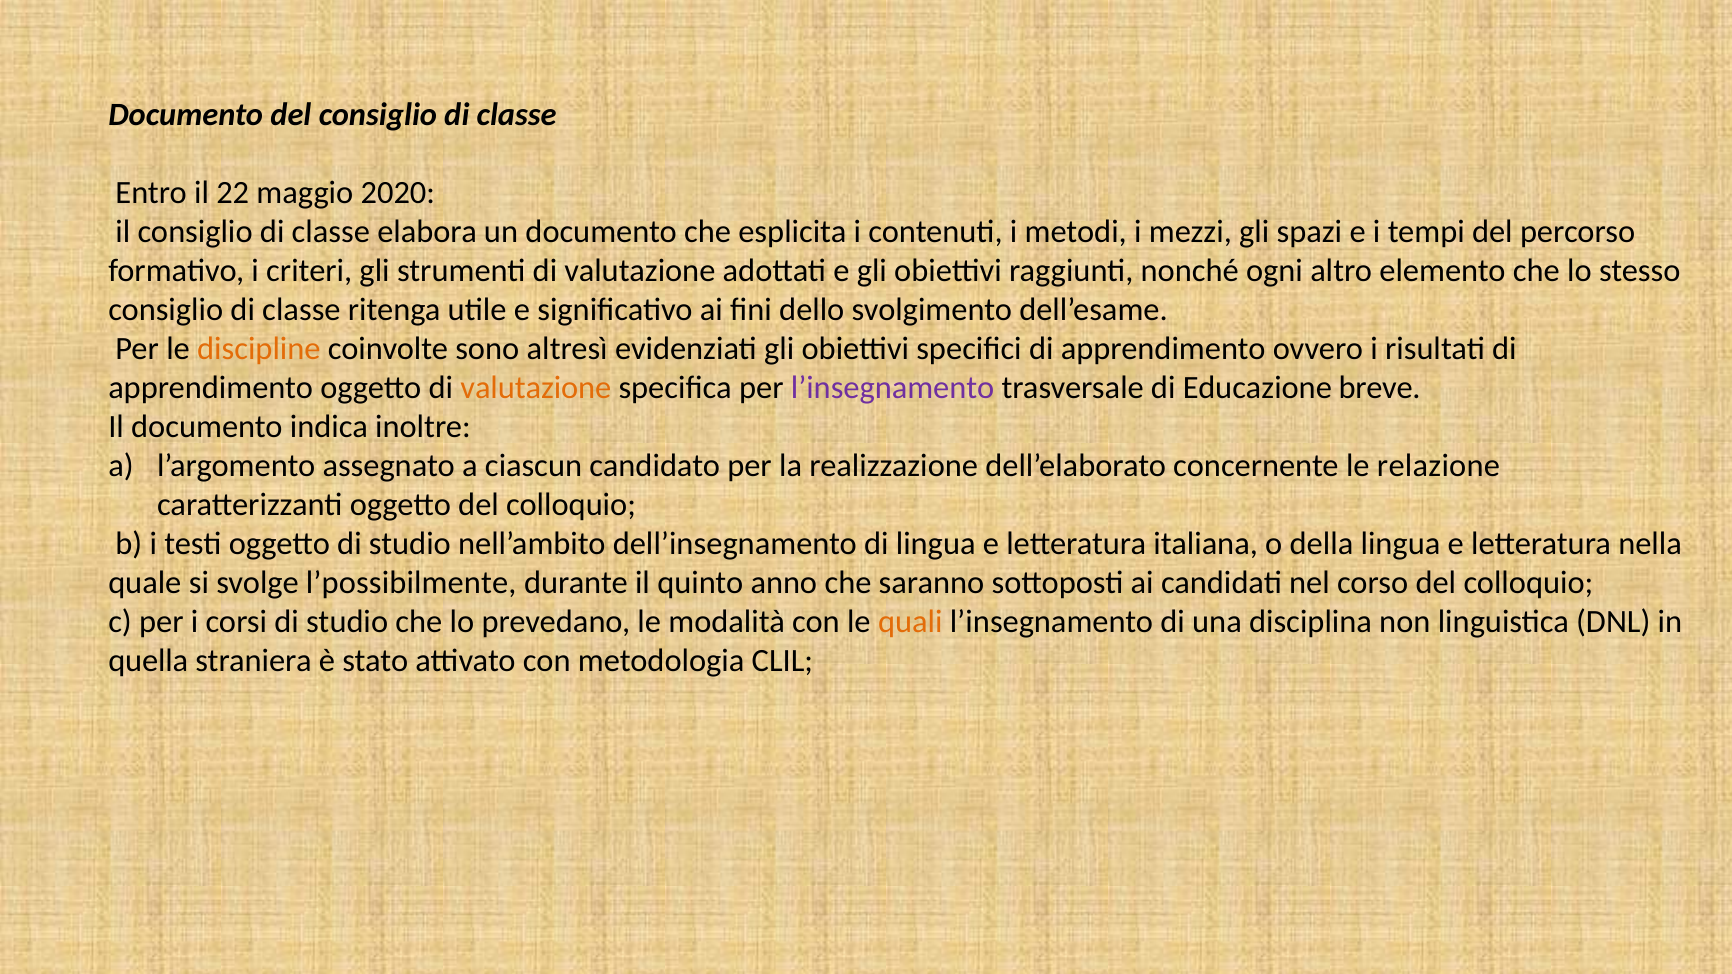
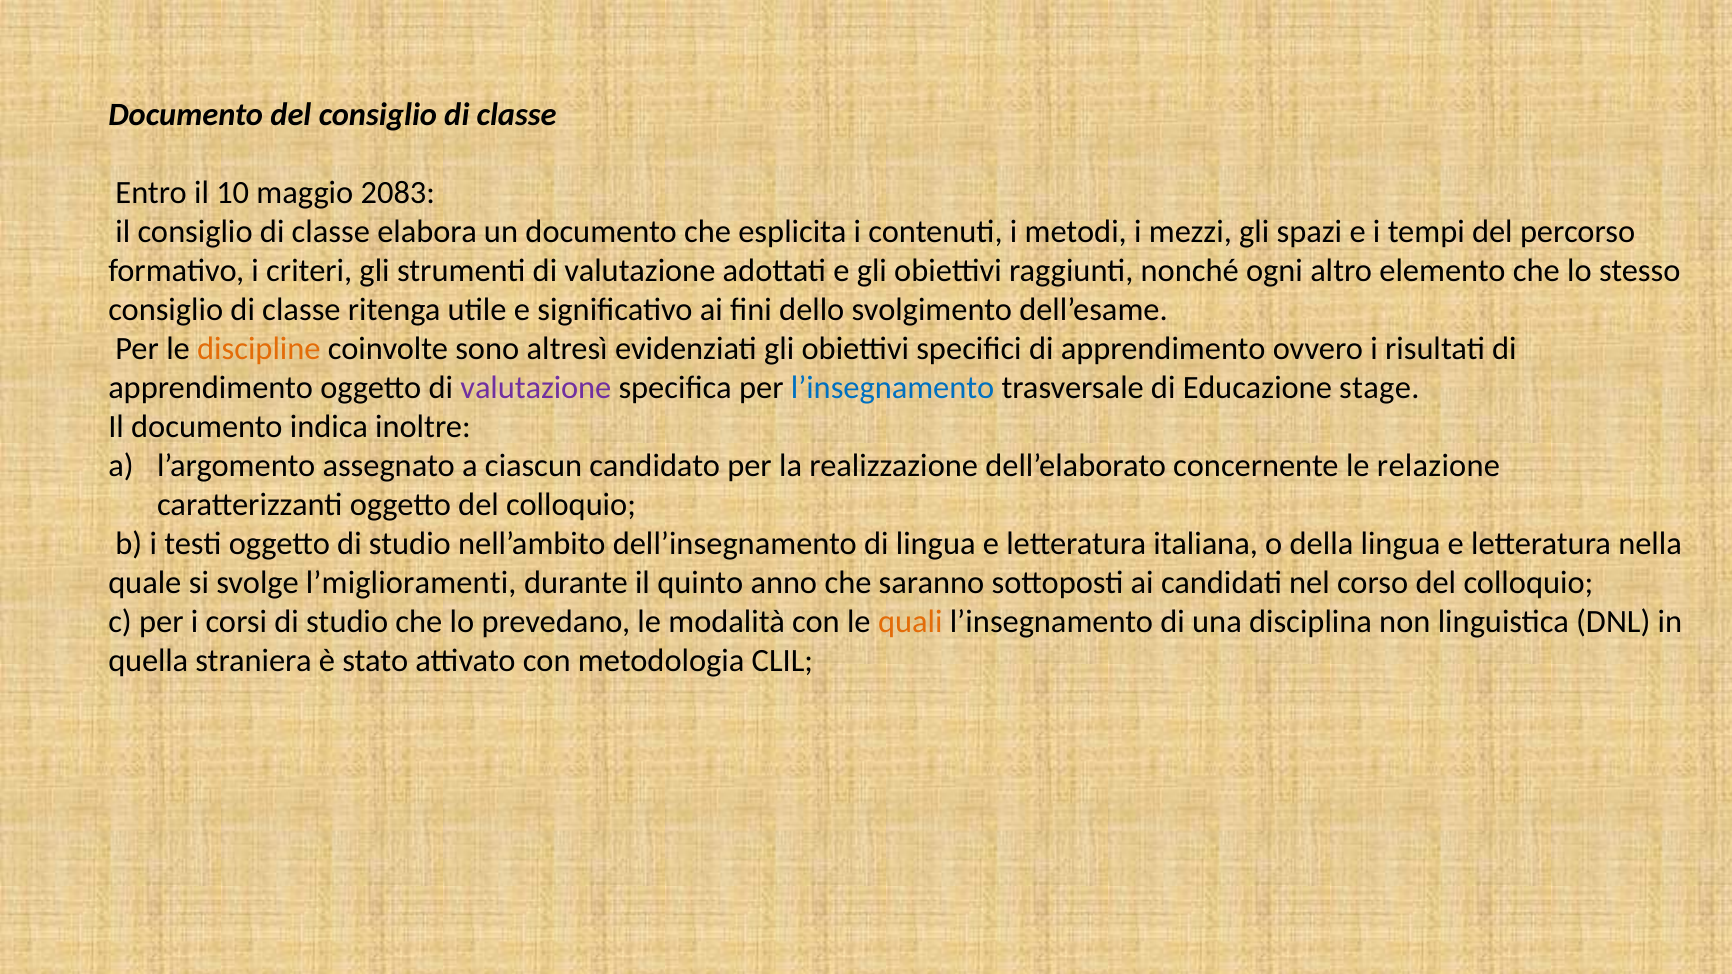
22: 22 -> 10 (233, 193)
2020: 2020 -> 2083 (398, 193)
valutazione colour: orange -> purple (536, 388)
l’insegnamento colour: purple -> blue (893, 388)
breve: breve -> stage (1379, 388)
l’possibilmente: l’possibilmente -> l’miglioramenti (411, 583)
